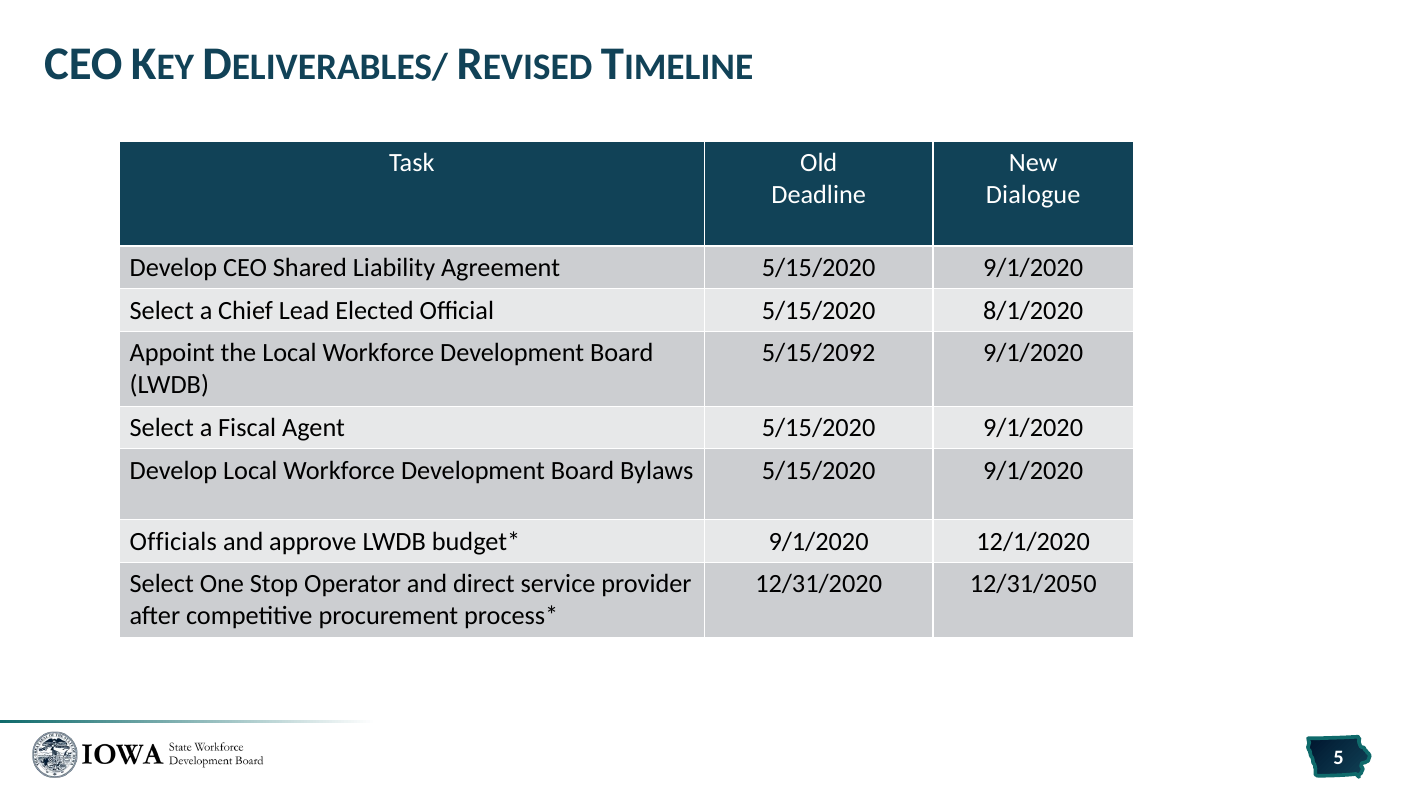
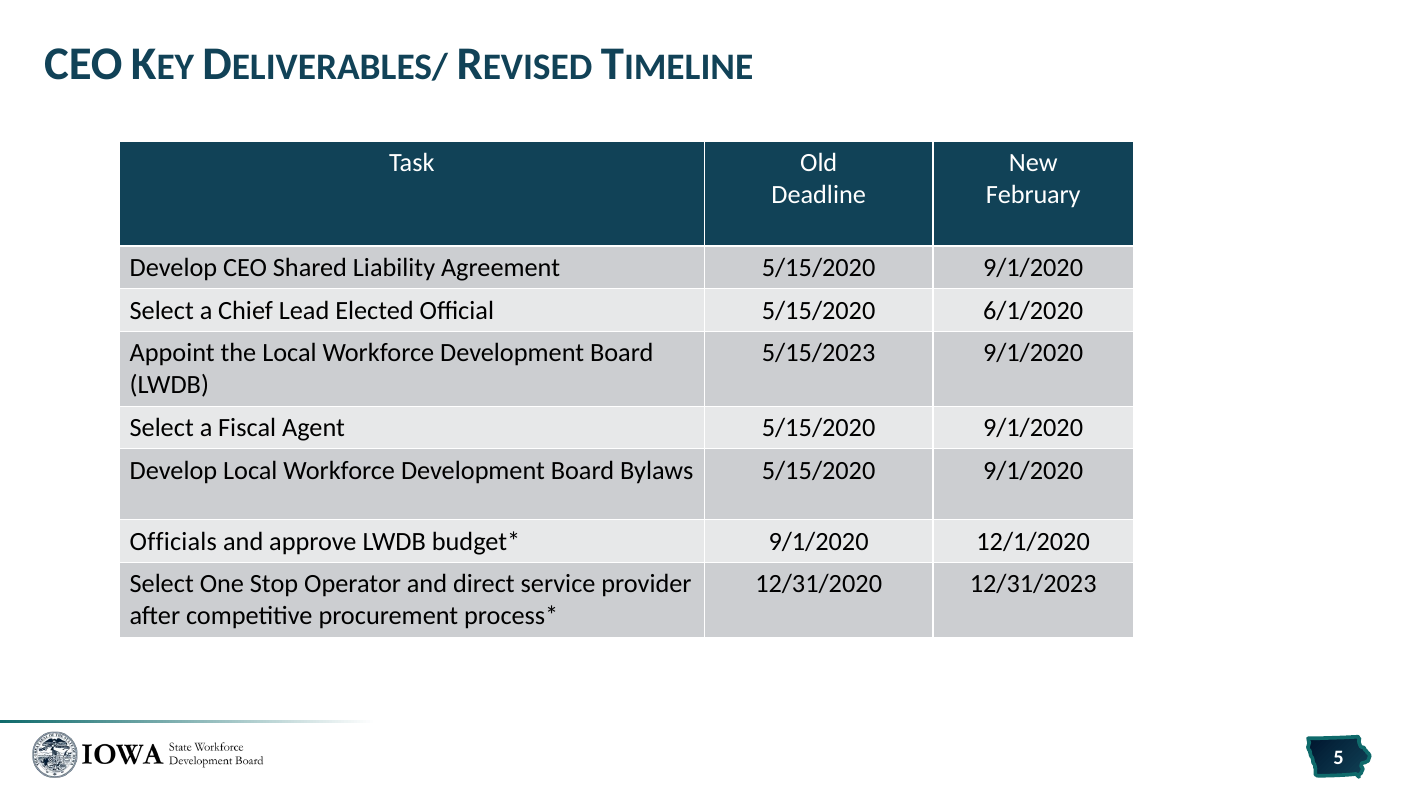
Dialogue: Dialogue -> February (1033, 195)
8/1/2020: 8/1/2020 -> 6/1/2020 (1033, 310)
5/15/2092: 5/15/2092 -> 5/15/2023 (819, 353)
12/31/2050: 12/31/2050 -> 12/31/2023 (1033, 584)
